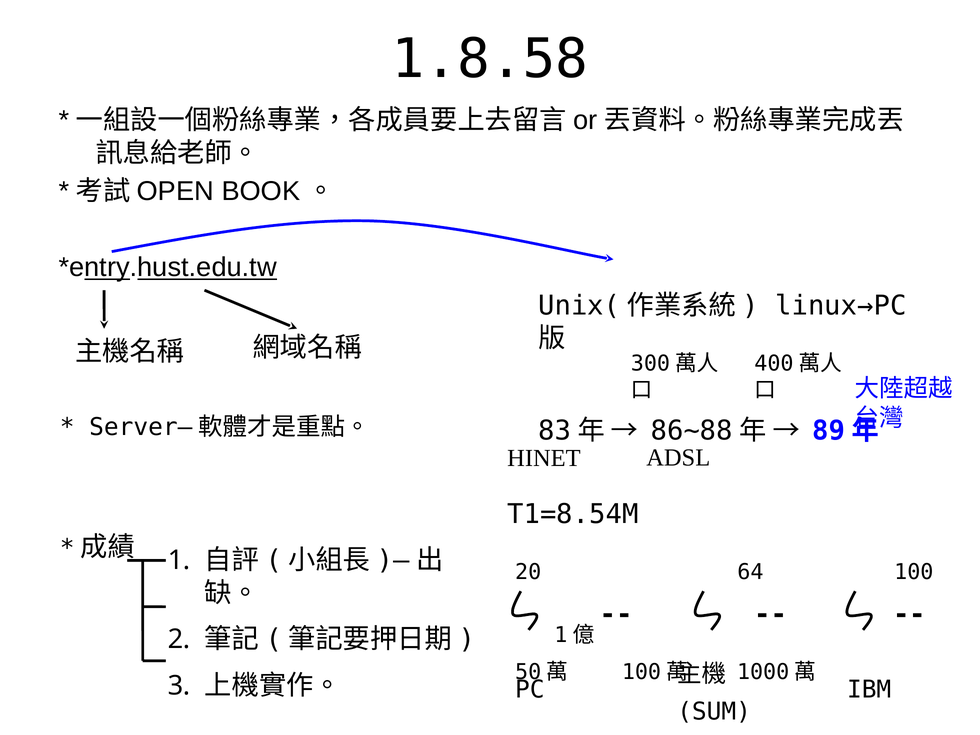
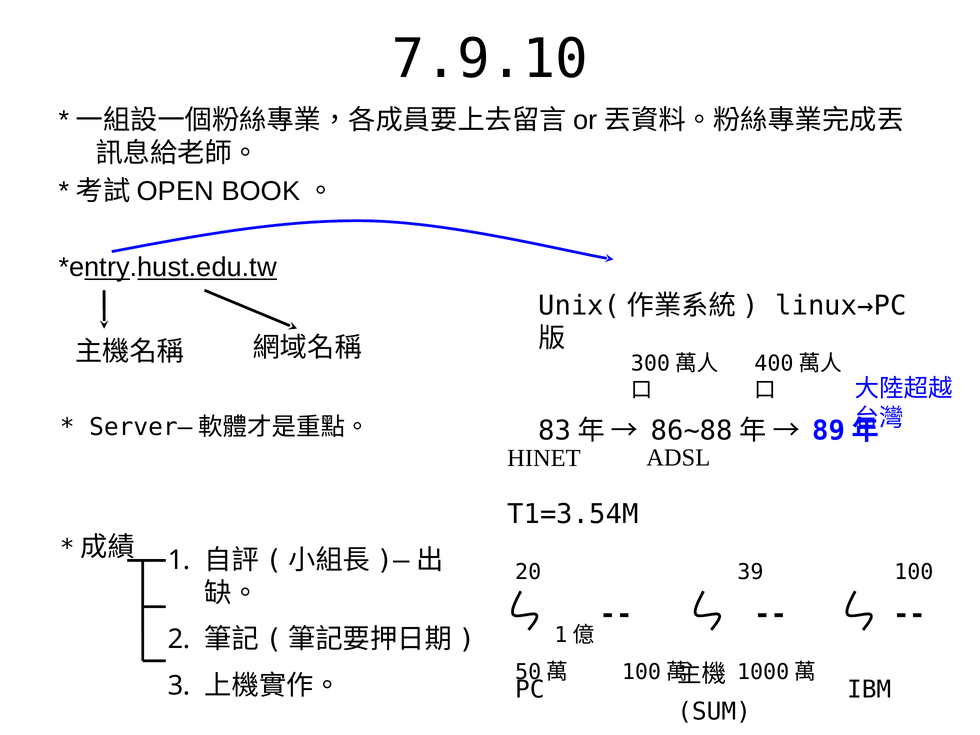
1.8.58: 1.8.58 -> 7.9.10 (490, 60)
T1=8.54M: T1=8.54M -> T1=3.54M (573, 514)
64: 64 -> 39 (750, 572)
